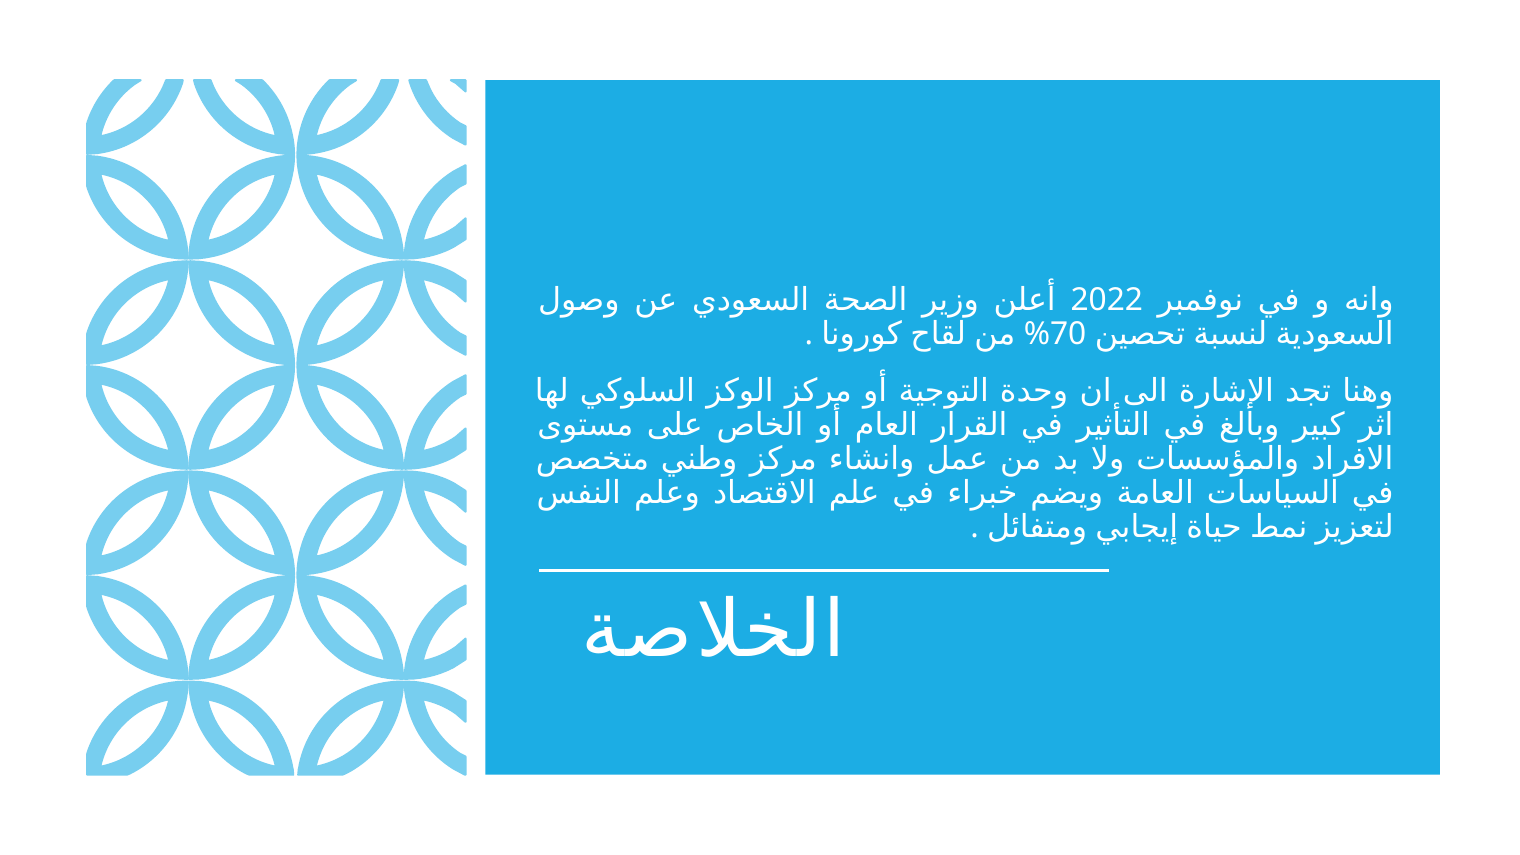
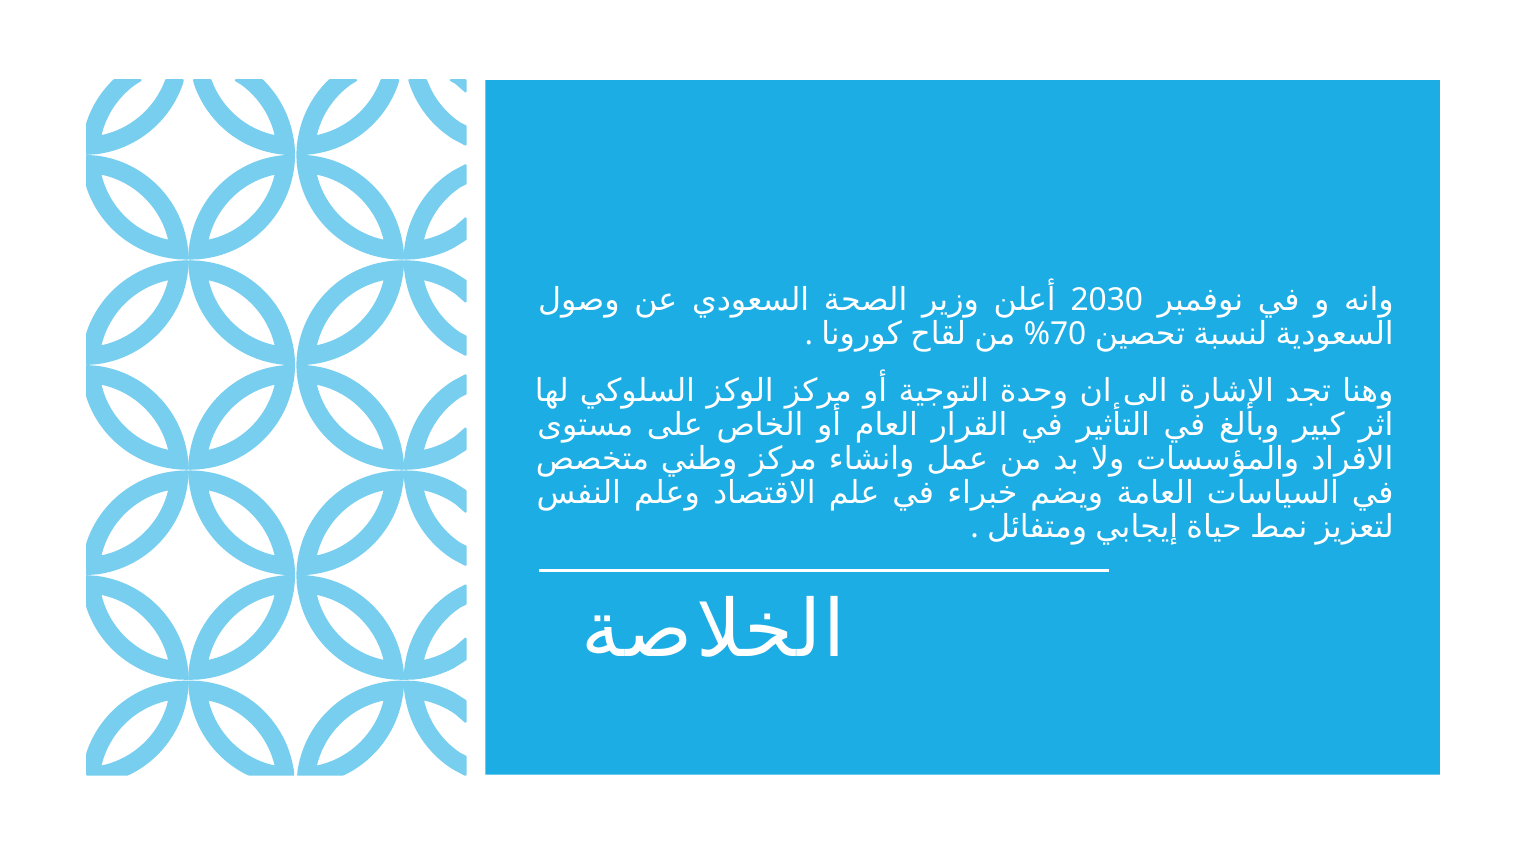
2022: 2022 -> 2030 (1107, 300)
